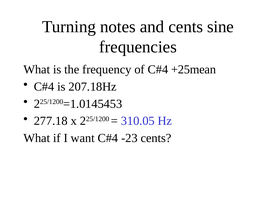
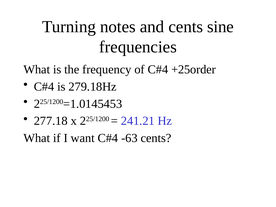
+25mean: +25mean -> +25order (193, 69)
207.18Hz: 207.18Hz -> 279.18Hz (93, 87)
310.05: 310.05 -> 241.21 (138, 121)
-23: -23 -> -63 (129, 138)
